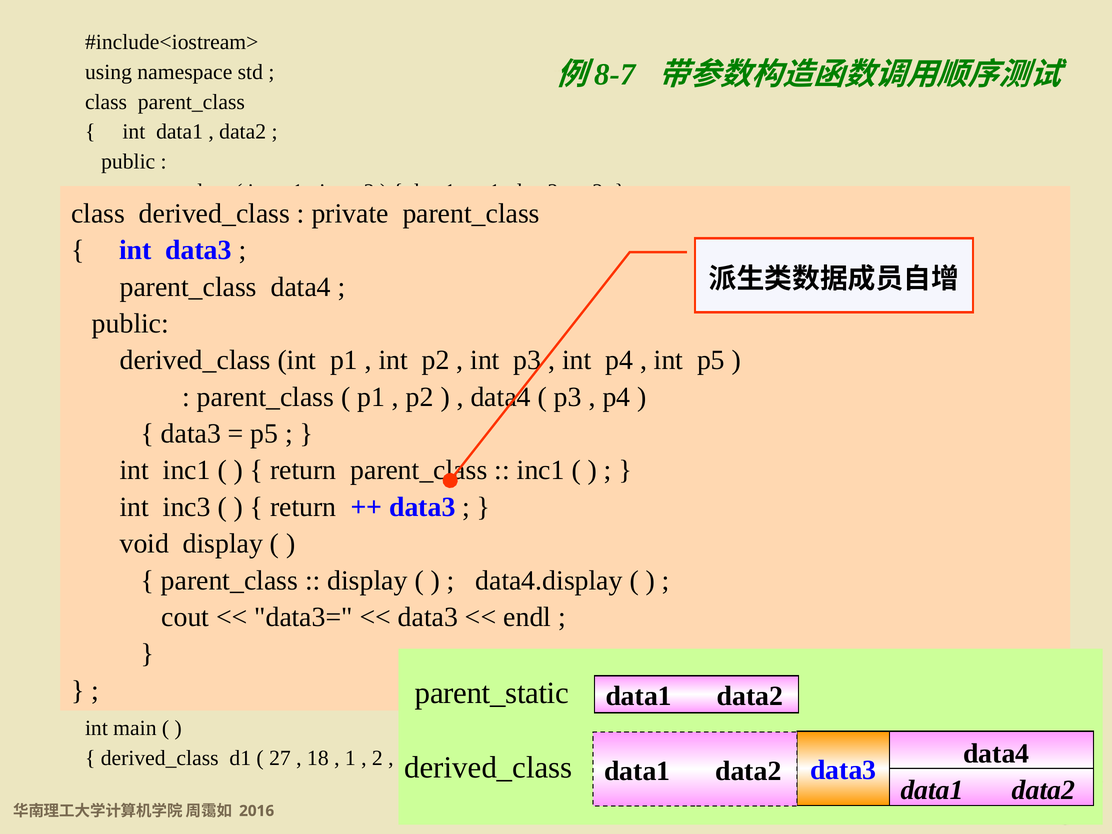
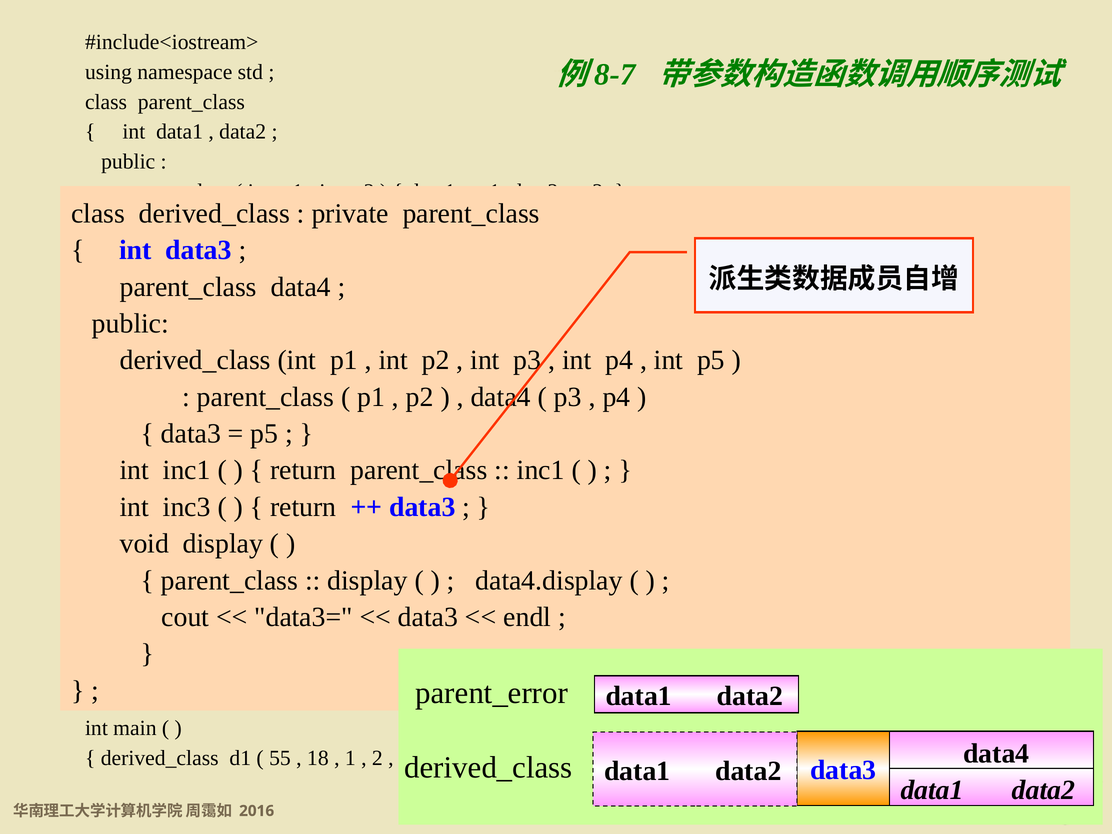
parent_static: parent_static -> parent_error (492, 693)
27: 27 -> 55 (280, 758)
